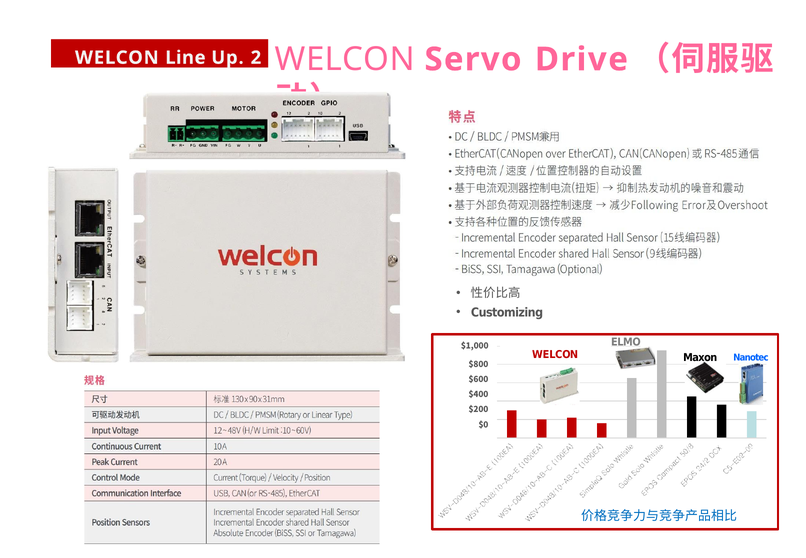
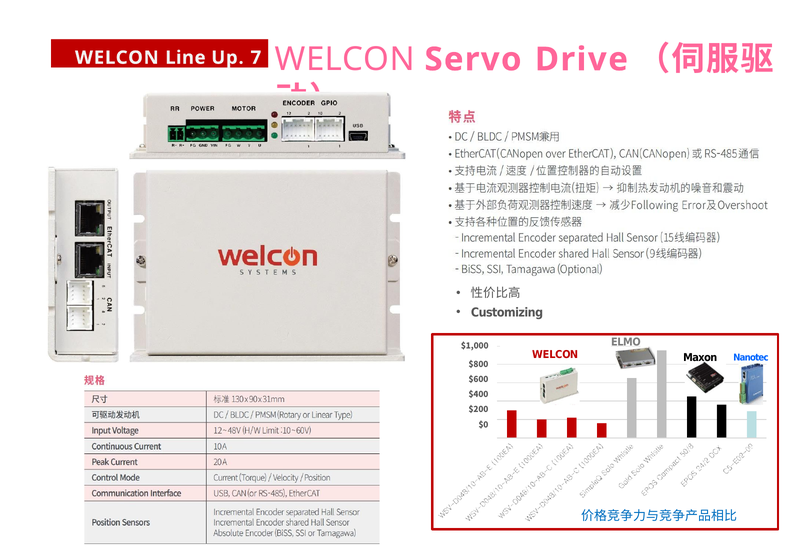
2: 2 -> 7 (256, 58)
